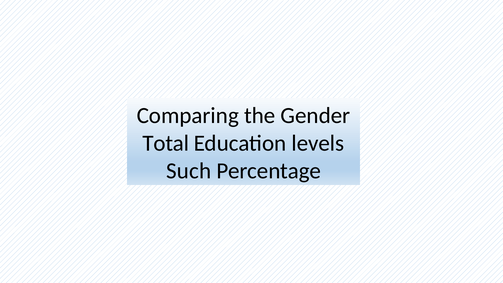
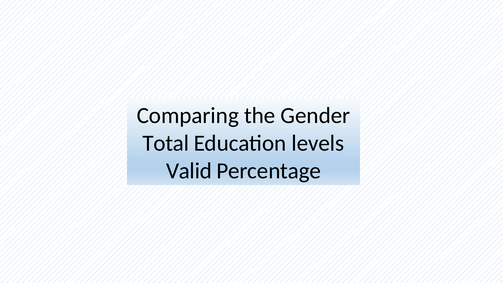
Such: Such -> Valid (189, 171)
